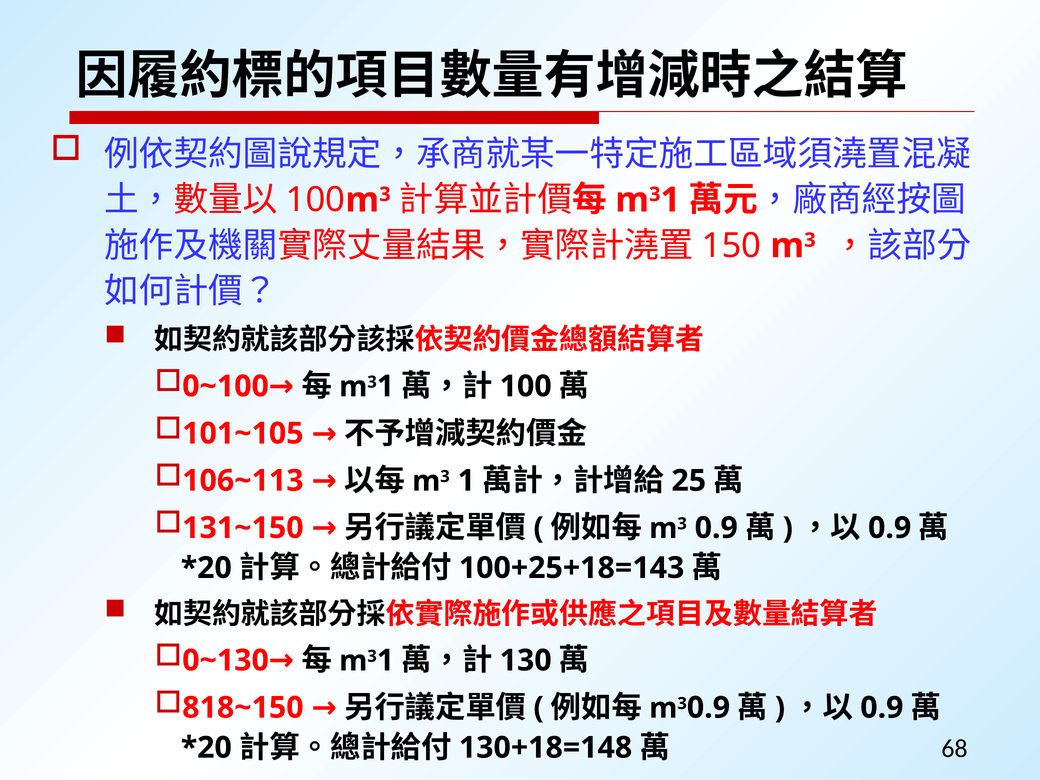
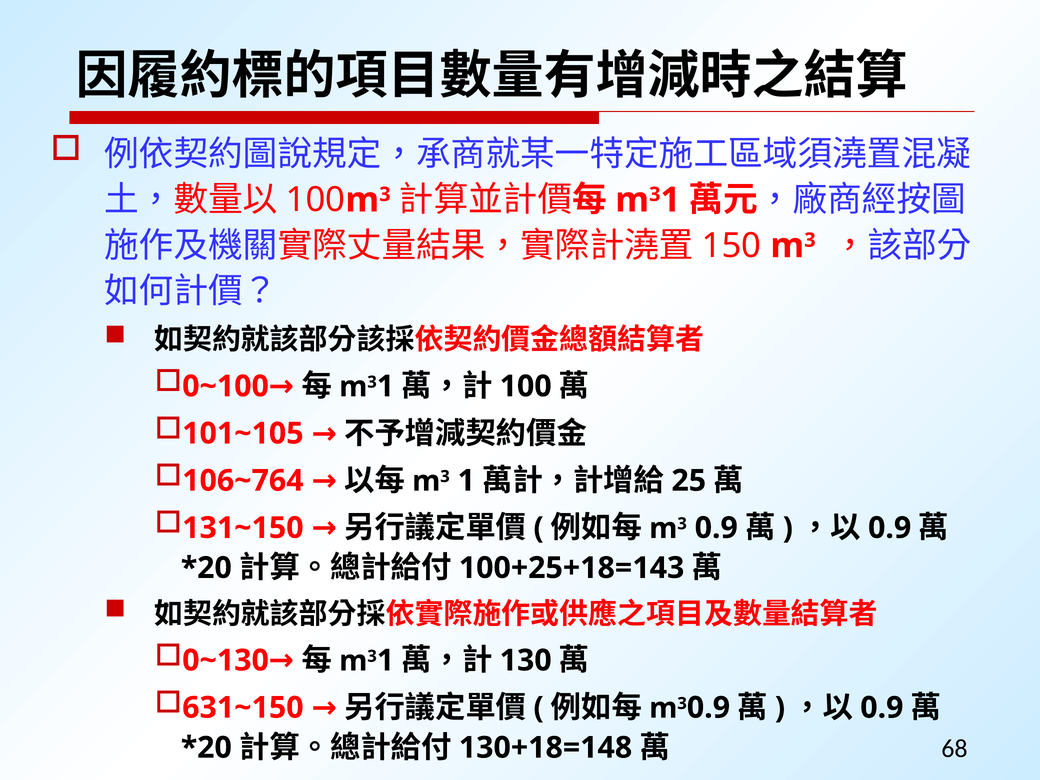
106~113: 106~113 -> 106~764 (243, 481)
818~150: 818~150 -> 631~150 (243, 708)
